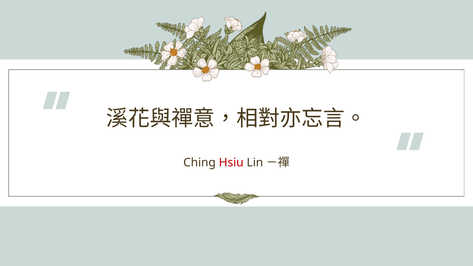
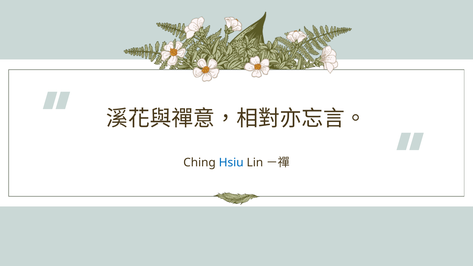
Hsiu colour: red -> blue (231, 163)
